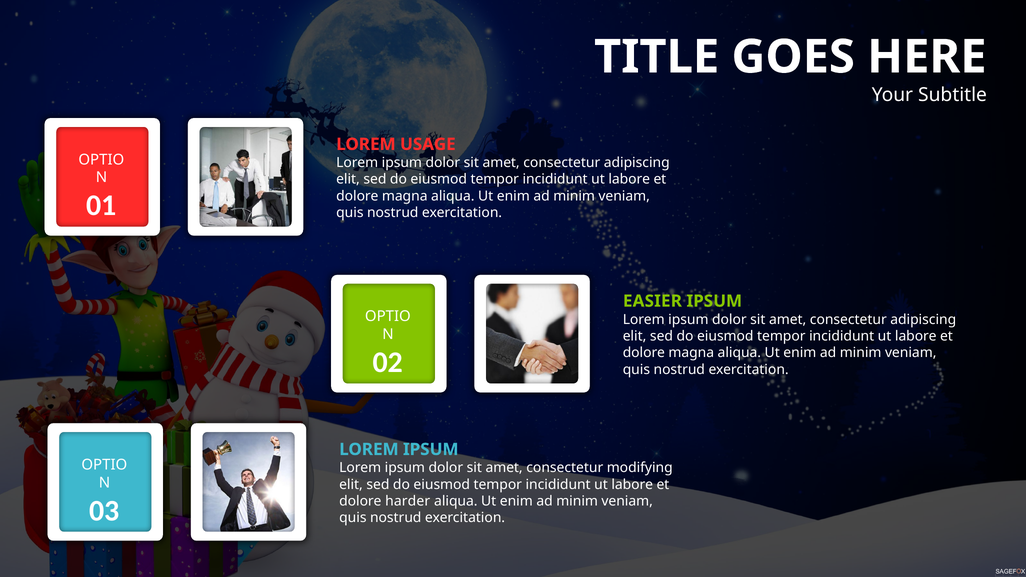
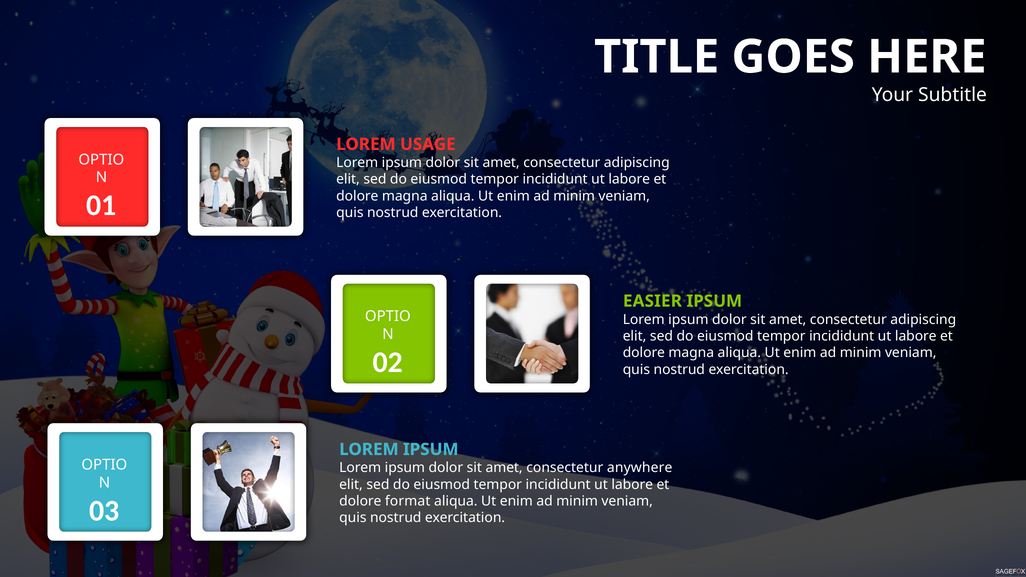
modifying: modifying -> anywhere (640, 468)
harder: harder -> format (408, 501)
